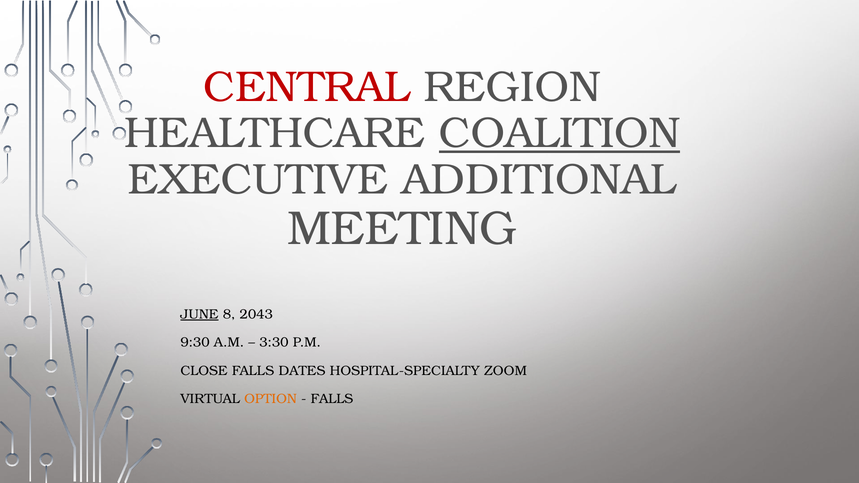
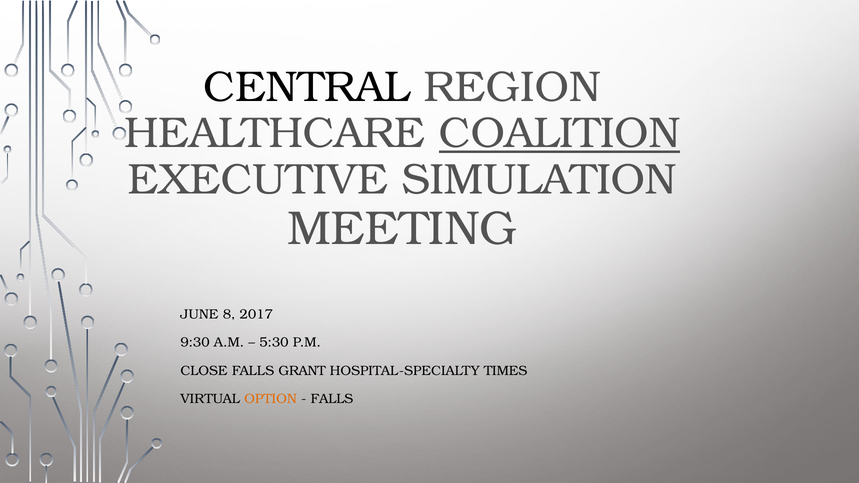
CENTRAL colour: red -> black (307, 87)
ADDITIONAL: ADDITIONAL -> SIMULATION (539, 180)
JUNE underline: present -> none (199, 314)
2043: 2043 -> 2017 (256, 314)
3:30: 3:30 -> 5:30 (274, 343)
DATES: DATES -> GRANT (302, 371)
ZOOM: ZOOM -> TIMES (506, 371)
